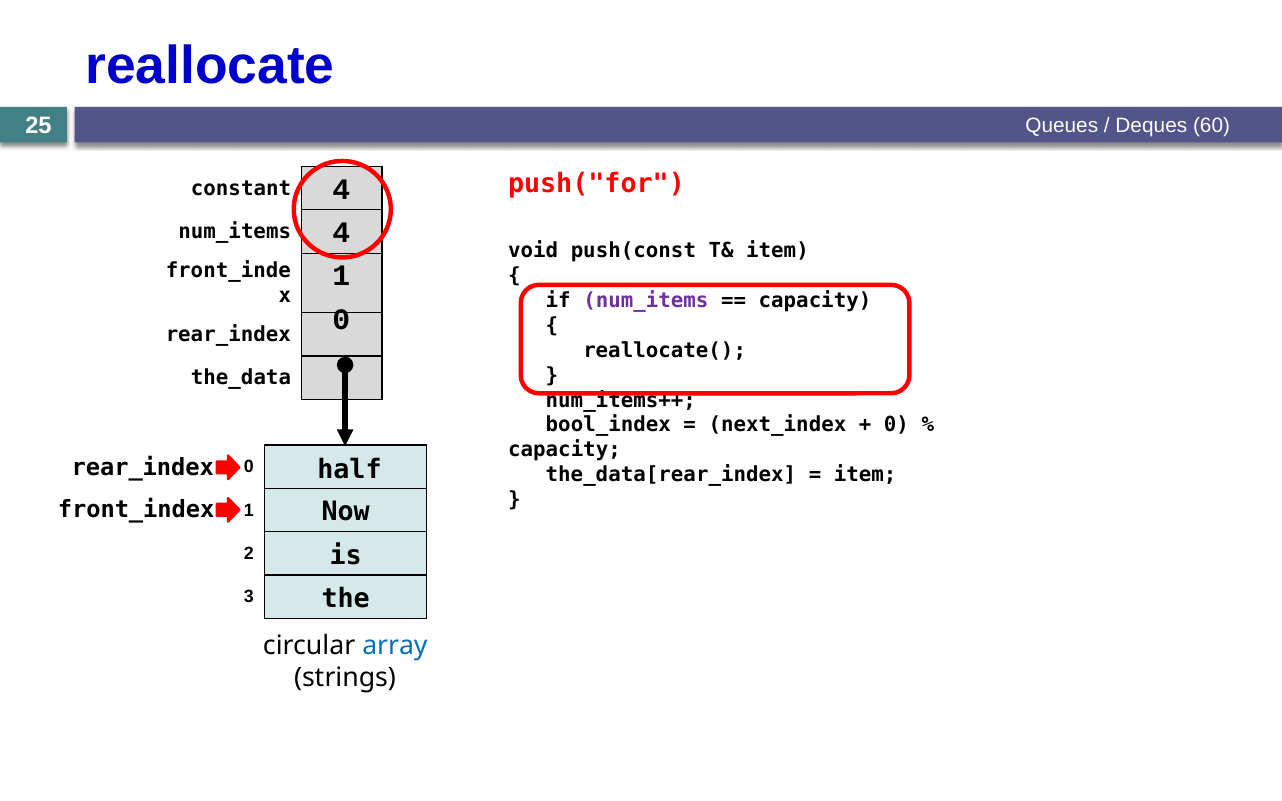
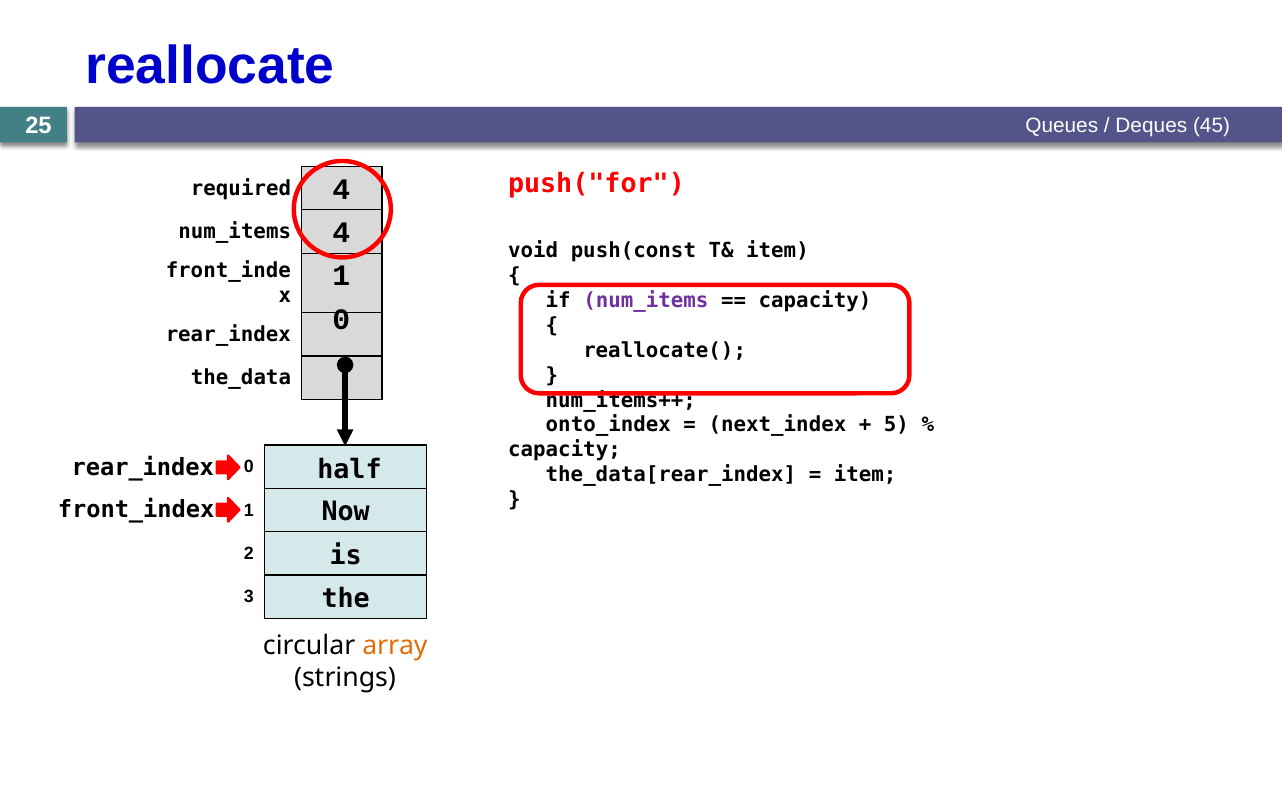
60: 60 -> 45 (1212, 126)
constant: constant -> required (241, 189)
bool_index: bool_index -> onto_index (608, 425)
0: 0 -> 5 (896, 425)
array colour: blue -> orange (395, 646)
